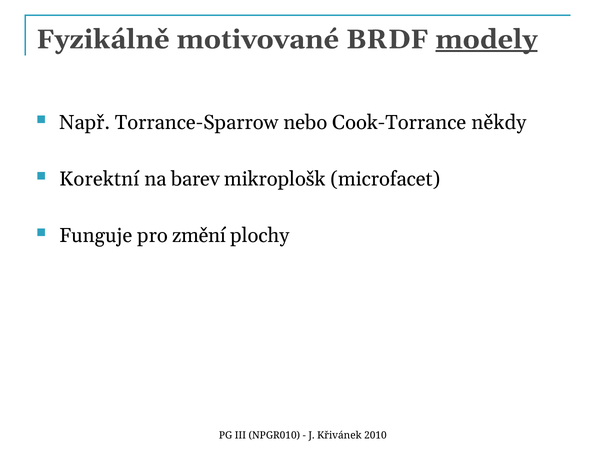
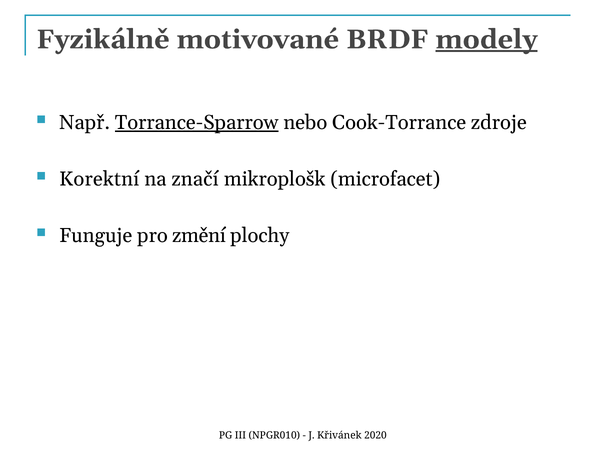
Torrance-Sparrow underline: none -> present (197, 123)
někdy: někdy -> zdroje (499, 123)
barev: barev -> značí (195, 179)
2010: 2010 -> 2020 (375, 436)
